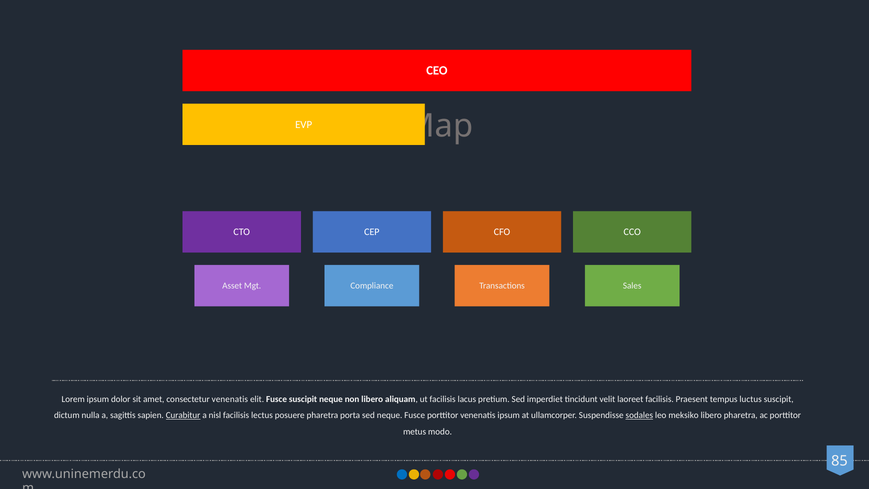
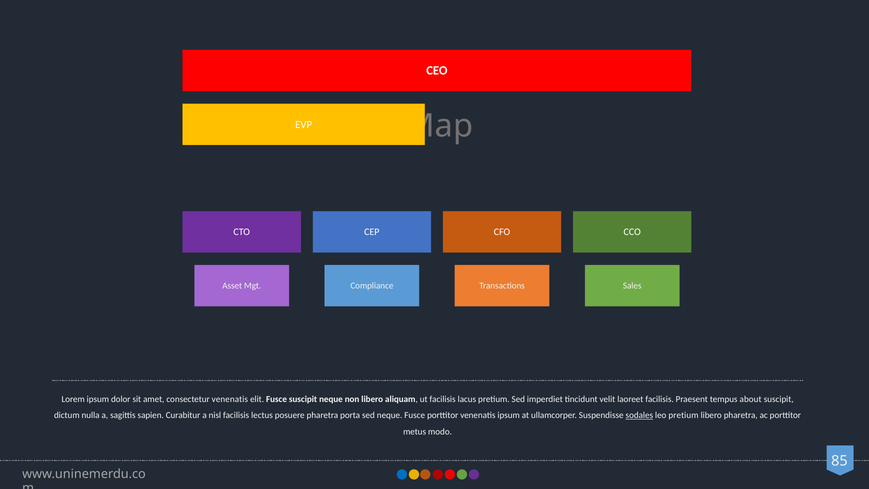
luctus: luctus -> about (751, 399)
Curabitur underline: present -> none (183, 415)
leo meksiko: meksiko -> pretium (683, 415)
